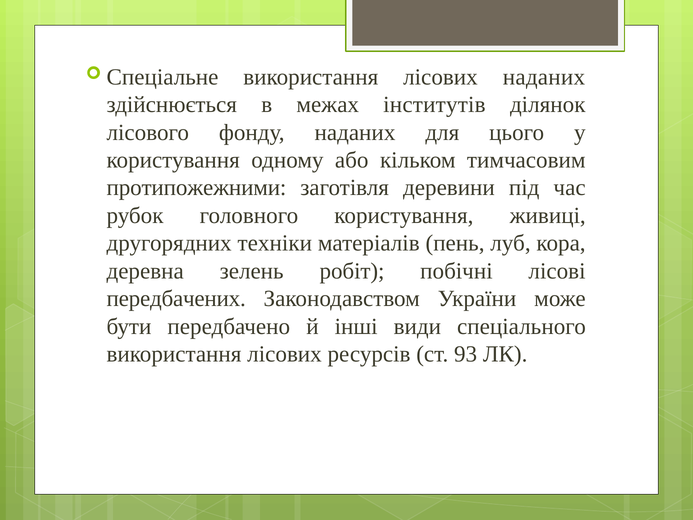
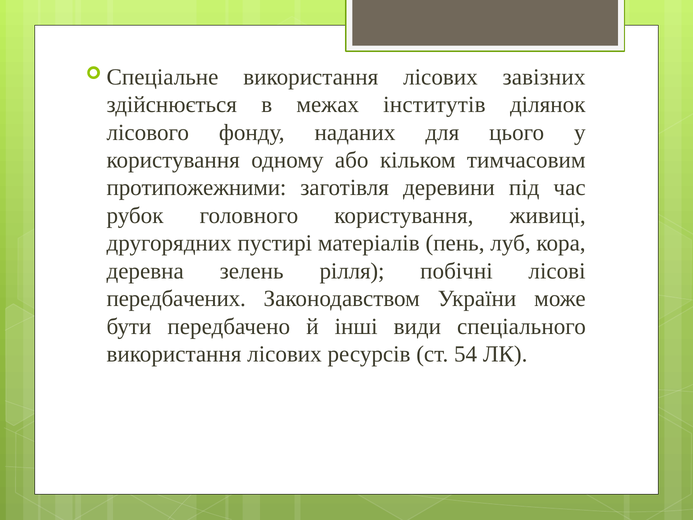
лісових наданих: наданих -> завізних (544, 77)
техніки: техніки -> пустирі (275, 243)
робіт: робіт -> рілля (352, 271)
93: 93 -> 54 (466, 354)
